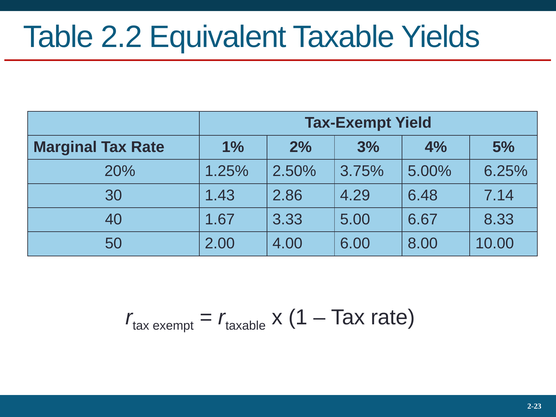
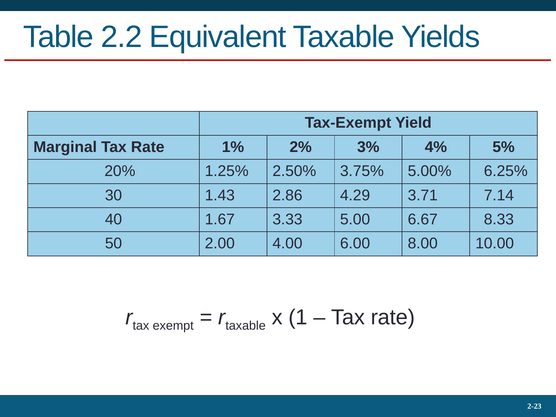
6.48: 6.48 -> 3.71 (423, 195)
